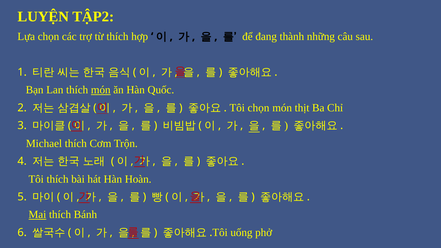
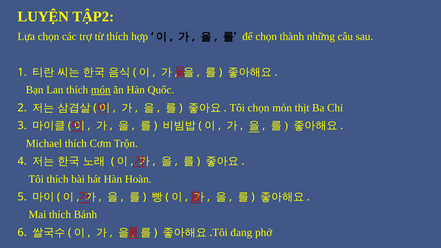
để đang: đang -> chọn (266, 36)
Mai underline: present -> none (37, 215)
uống: uống -> đang (241, 233)
